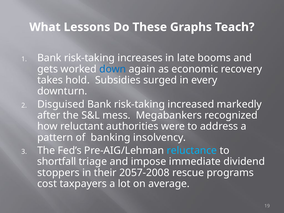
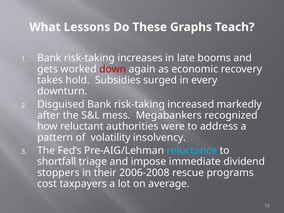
down colour: blue -> red (113, 69)
banking: banking -> volatility (111, 137)
2057-2008: 2057-2008 -> 2006-2008 (144, 173)
